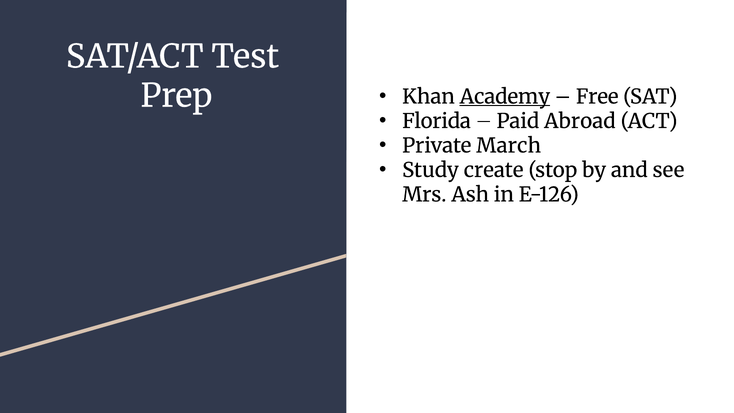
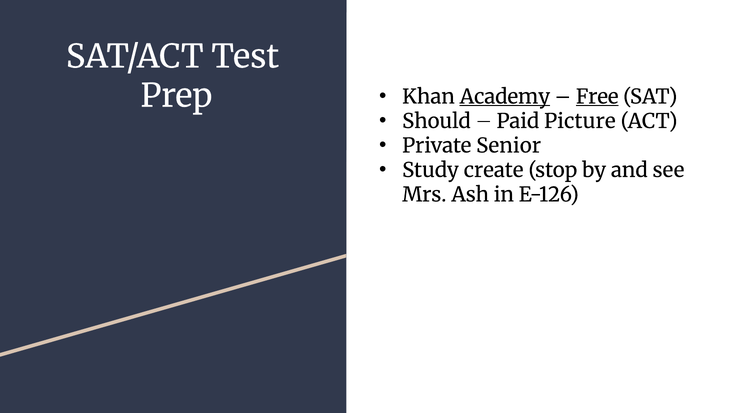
Free underline: none -> present (597, 97)
Florida: Florida -> Should (436, 121)
Abroad: Abroad -> Picture (580, 121)
March: March -> Senior (509, 146)
